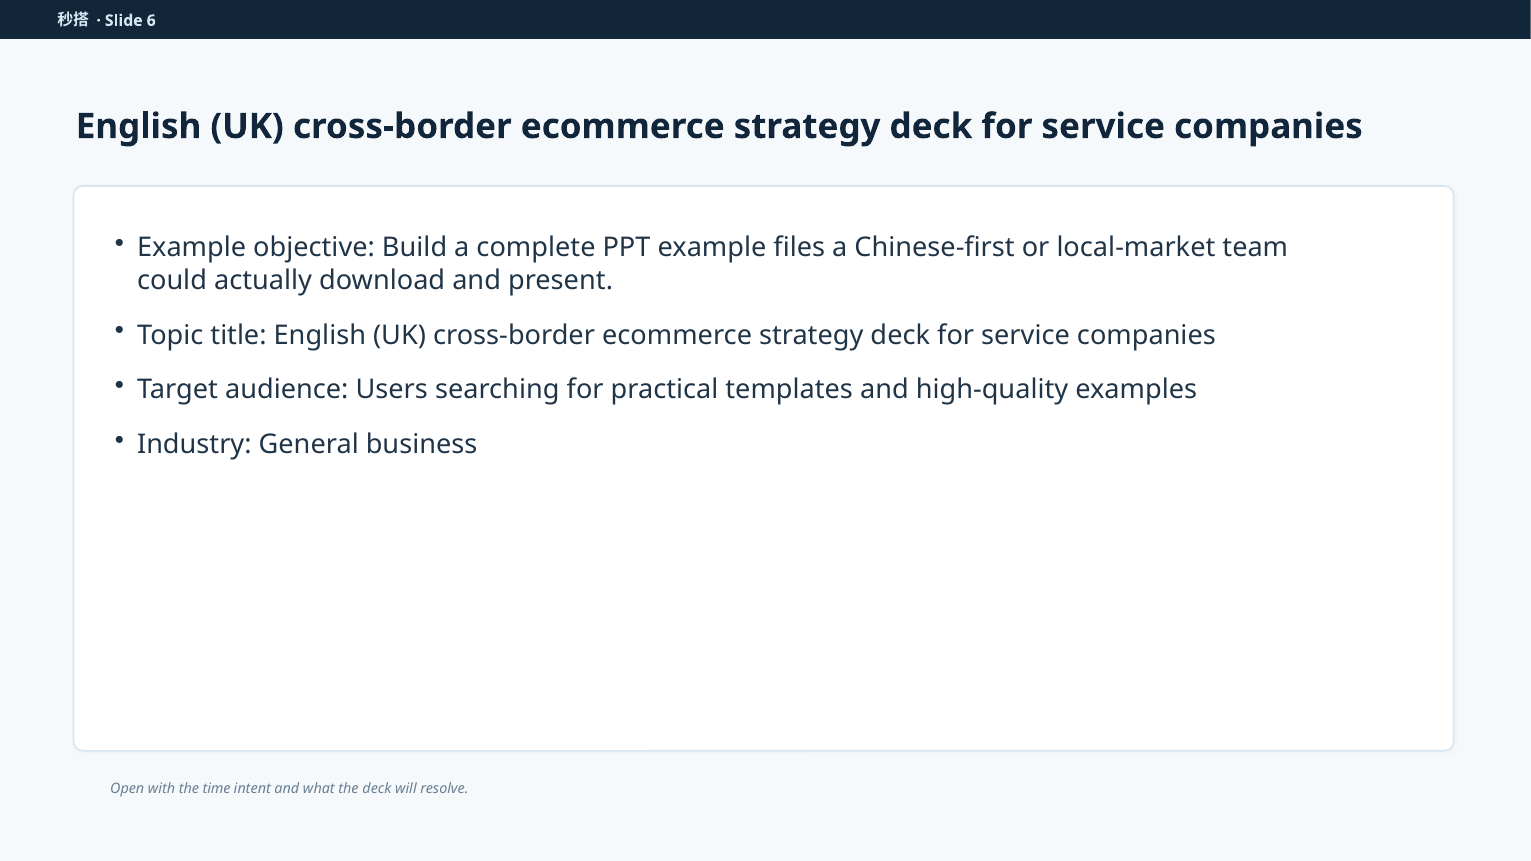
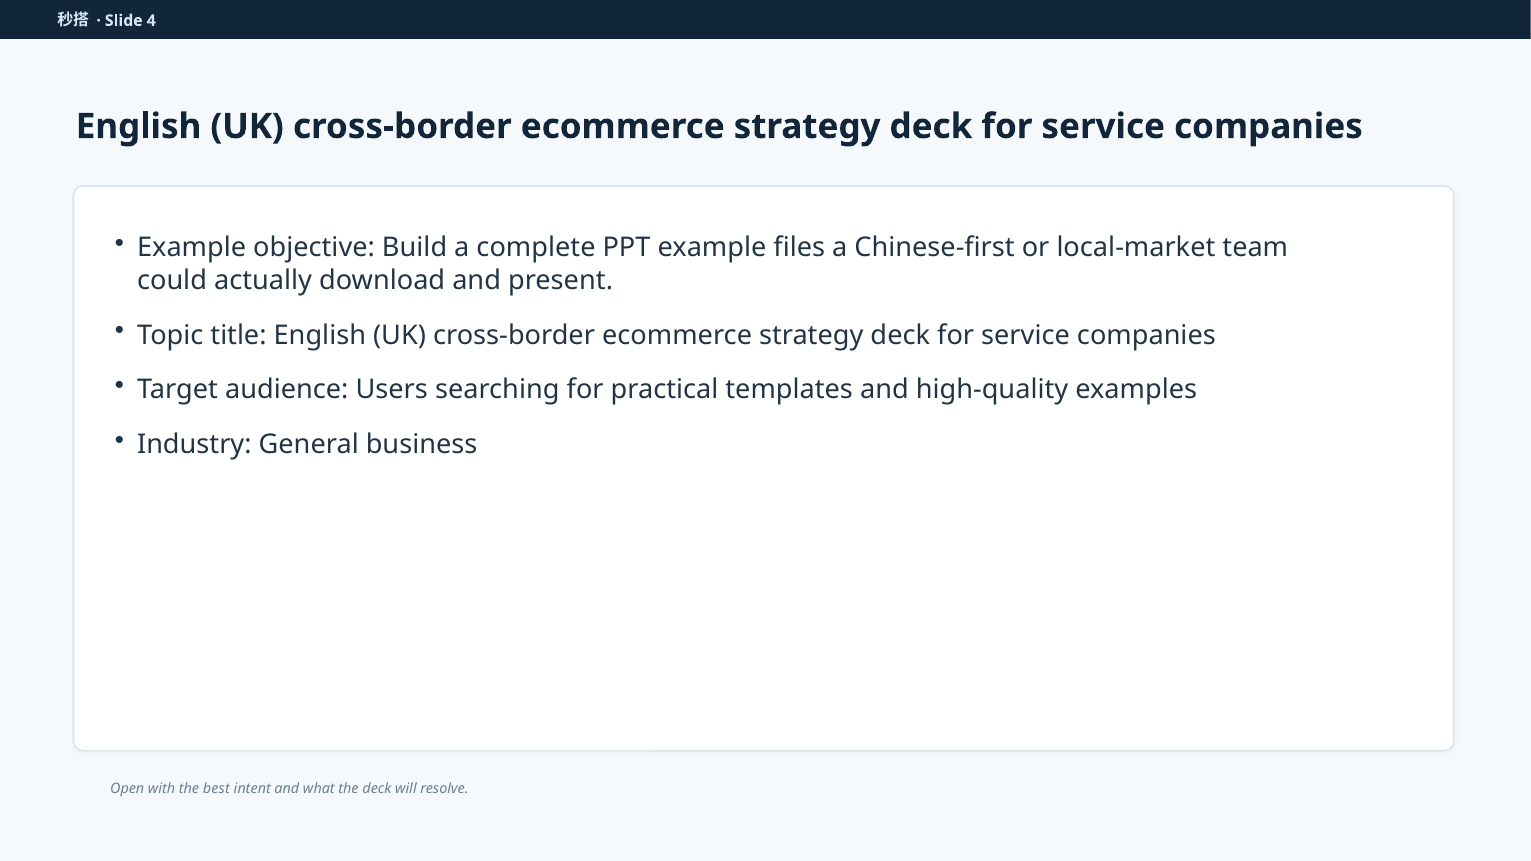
6: 6 -> 4 (151, 21)
time: time -> best (216, 789)
